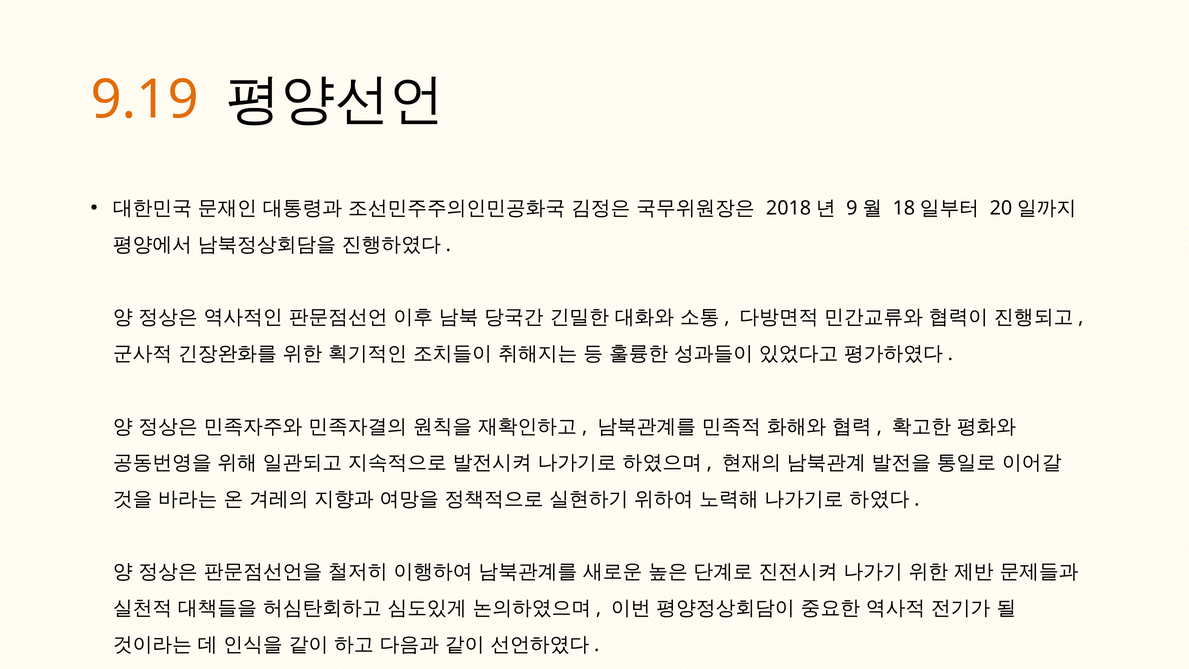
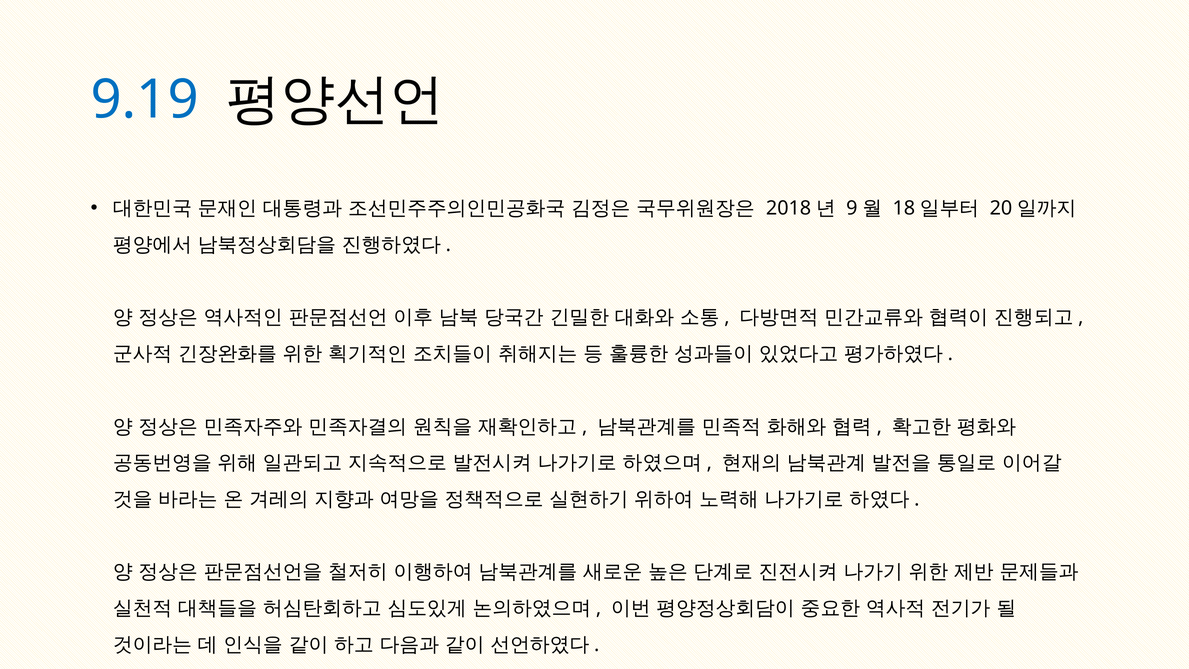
9.19 colour: orange -> blue (145, 100)
